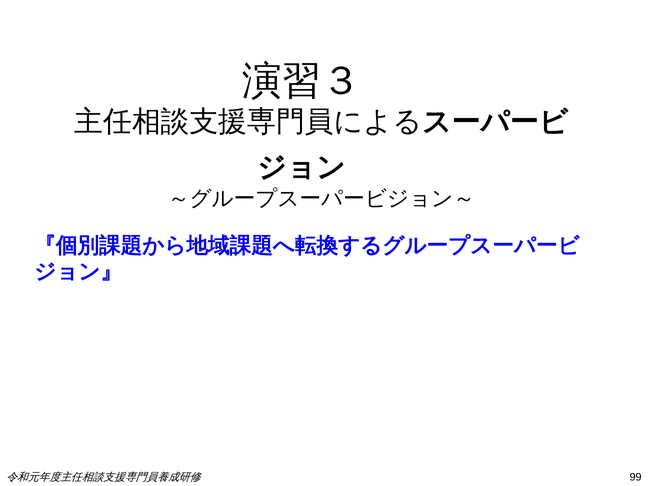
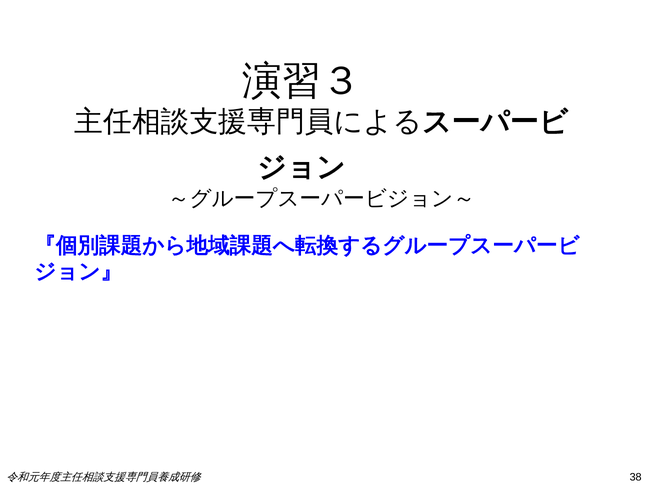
99: 99 -> 38 (636, 477)
